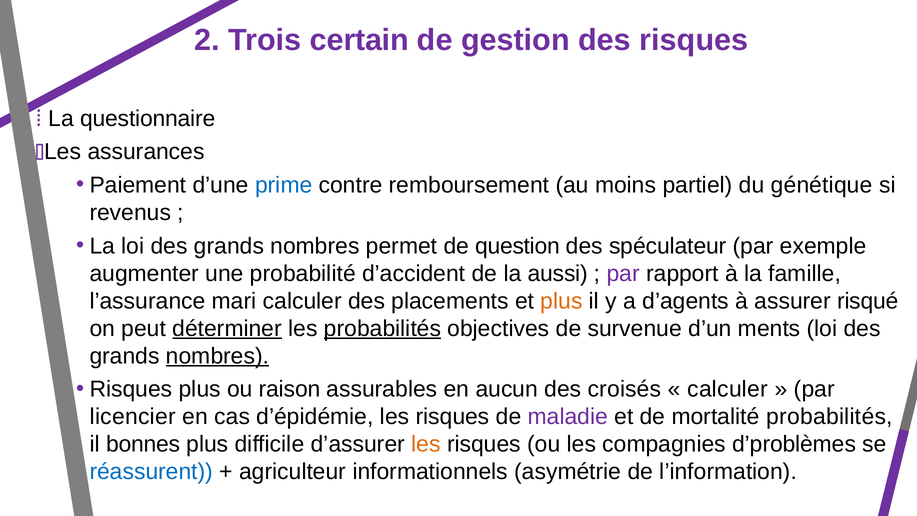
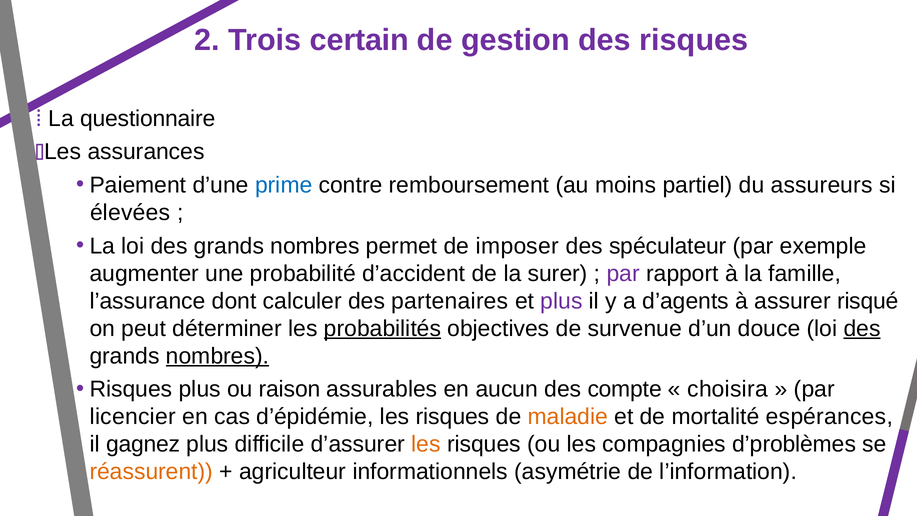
génétique: génétique -> assureurs (822, 185)
revenus: revenus -> élevées (130, 213)
question: question -> imposer (517, 246)
aussi: aussi -> surer (558, 273)
mari: mari -> dont (234, 301)
placements: placements -> partenaires (450, 301)
plus colour: orange -> purple (561, 301)
déterminer underline: present -> none (227, 328)
ments: ments -> douce (769, 328)
des underline: none -> present (862, 328)
croisés: croisés -> compte (625, 389)
calculer: calculer -> choisira (728, 389)
maladie colour: purple -> orange (568, 417)
mortalité probabilités: probabilités -> espérances (829, 417)
bonnes: bonnes -> gagnez (143, 444)
réassurent colour: blue -> orange (151, 472)
